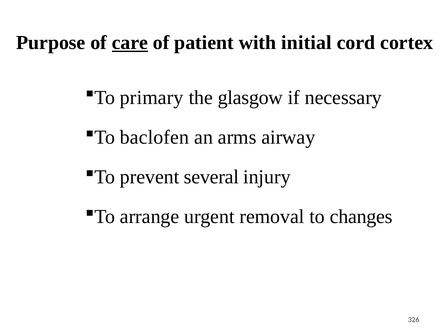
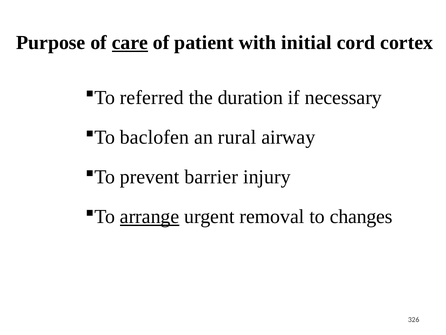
primary: primary -> referred (152, 97)
glasgow: glasgow -> duration (250, 97)
arms: arms -> rural (237, 137)
several: several -> barrier (211, 177)
arrange underline: none -> present (150, 216)
